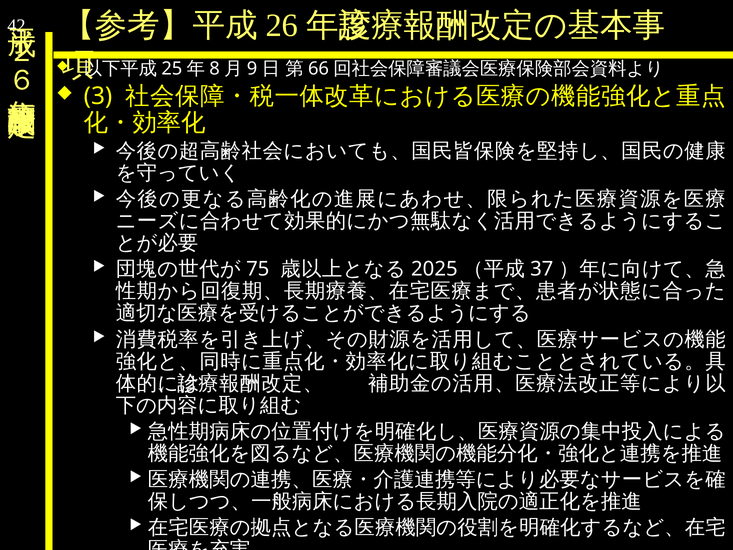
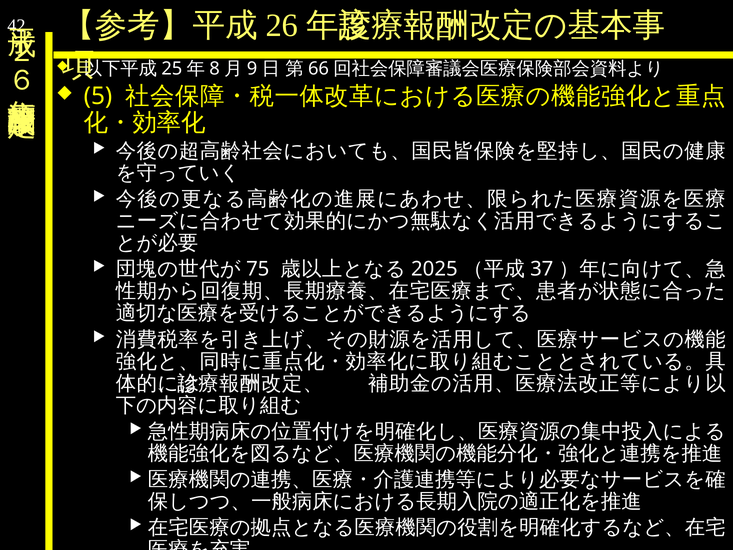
3: 3 -> 5 (98, 96)
